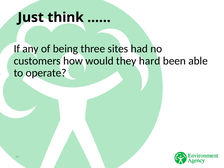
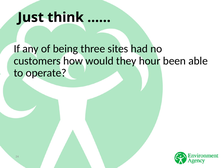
hard: hard -> hour (150, 61)
